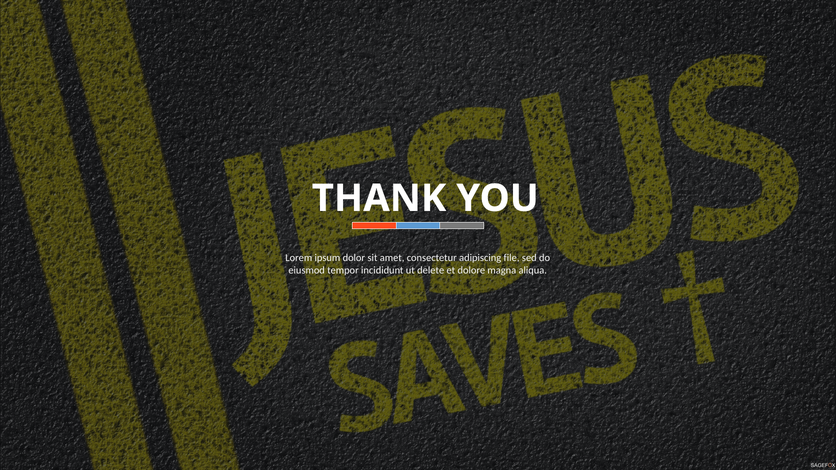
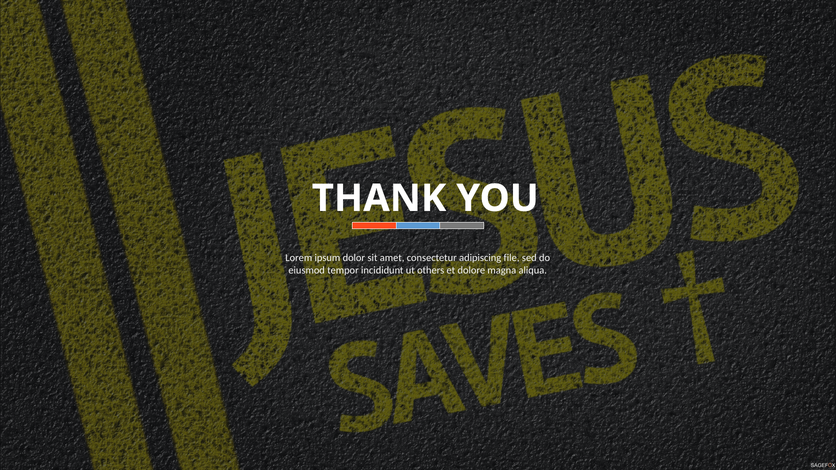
delete: delete -> others (431, 271)
